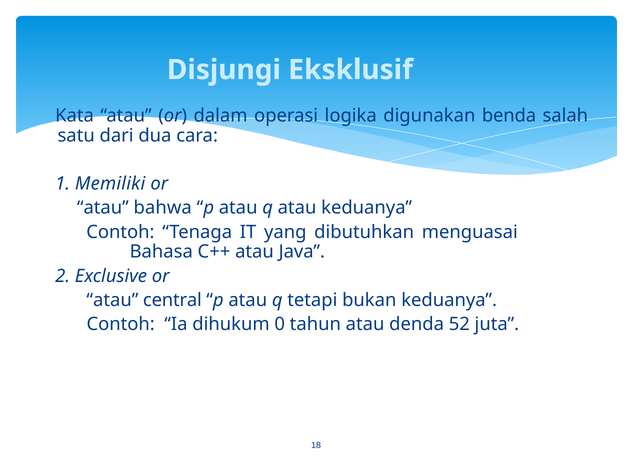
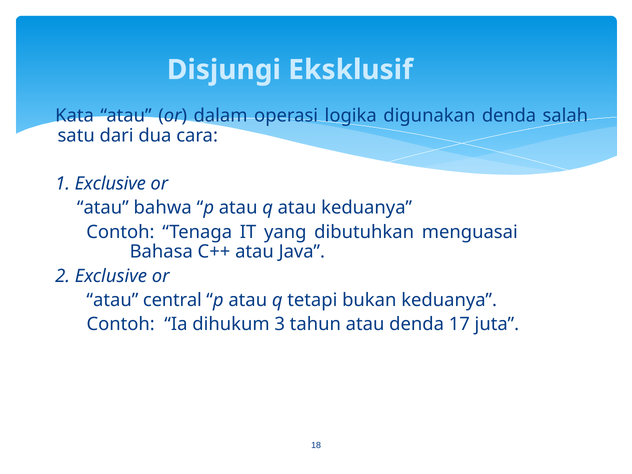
digunakan benda: benda -> denda (509, 116)
1 Memiliki: Memiliki -> Exclusive (110, 184)
0: 0 -> 3 (280, 324)
52: 52 -> 17 (459, 324)
